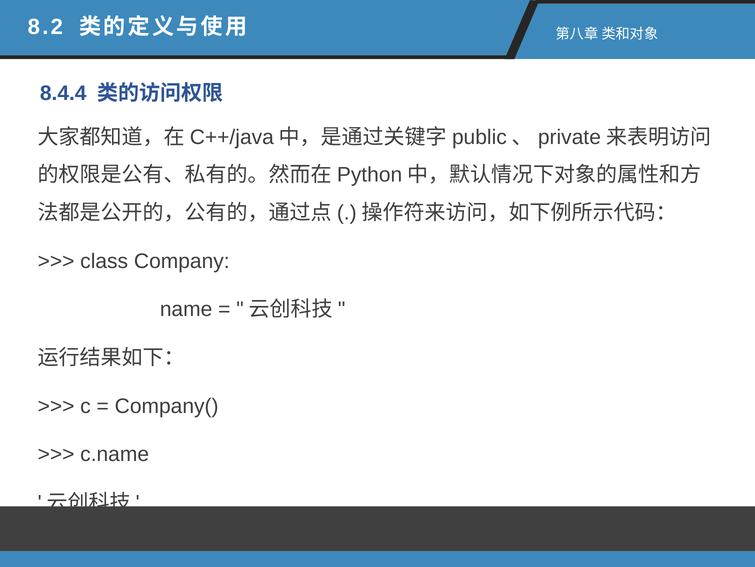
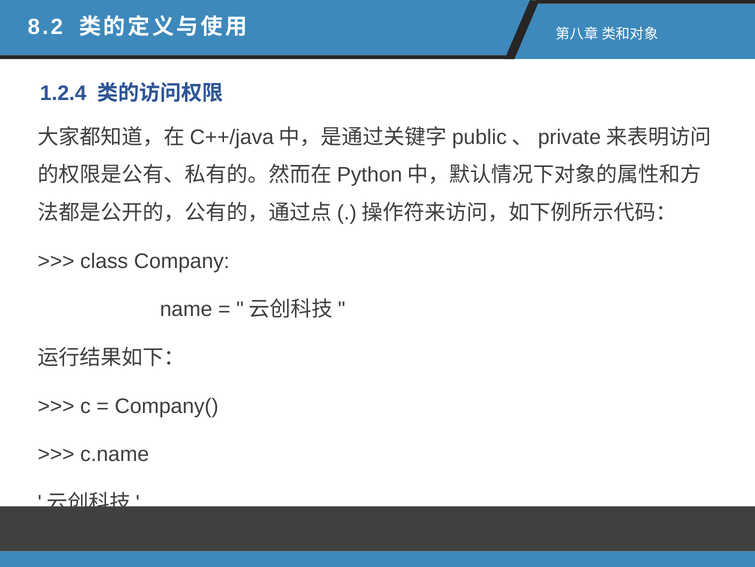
8.4.4: 8.4.4 -> 1.2.4 (63, 93)
